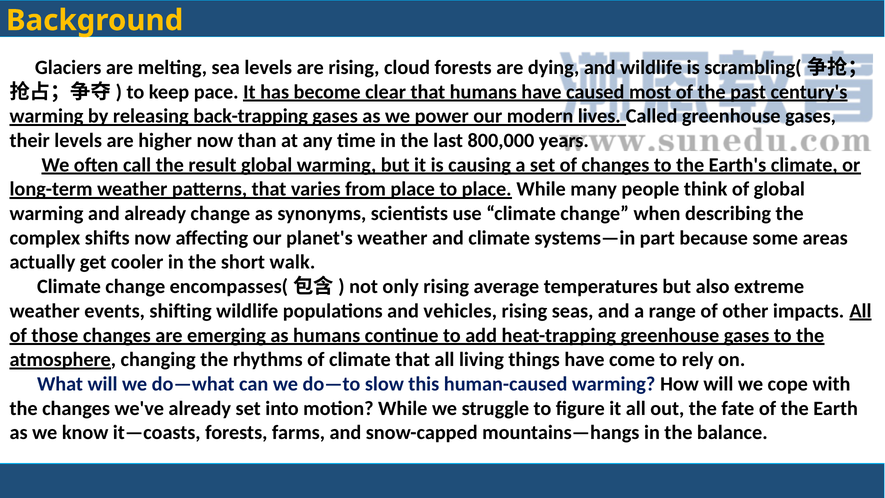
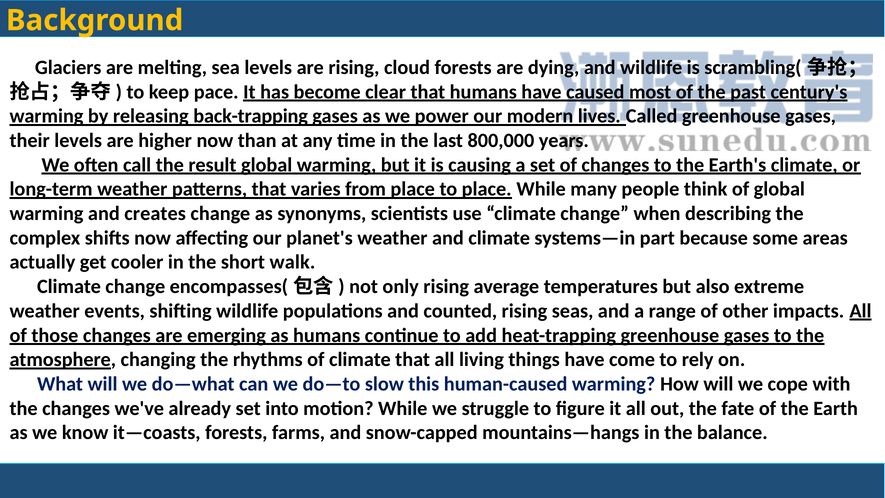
and already: already -> creates (155, 214)
vehicles: vehicles -> counted (460, 311)
